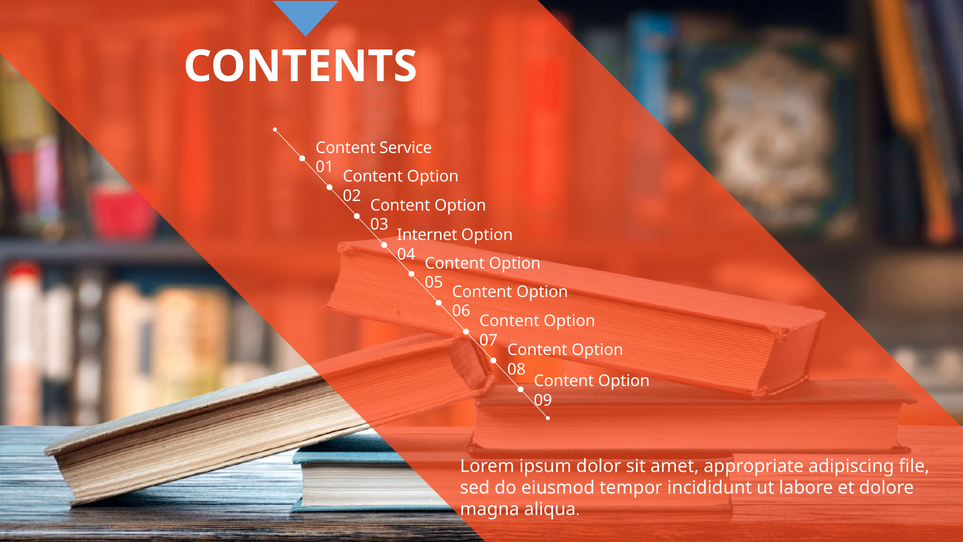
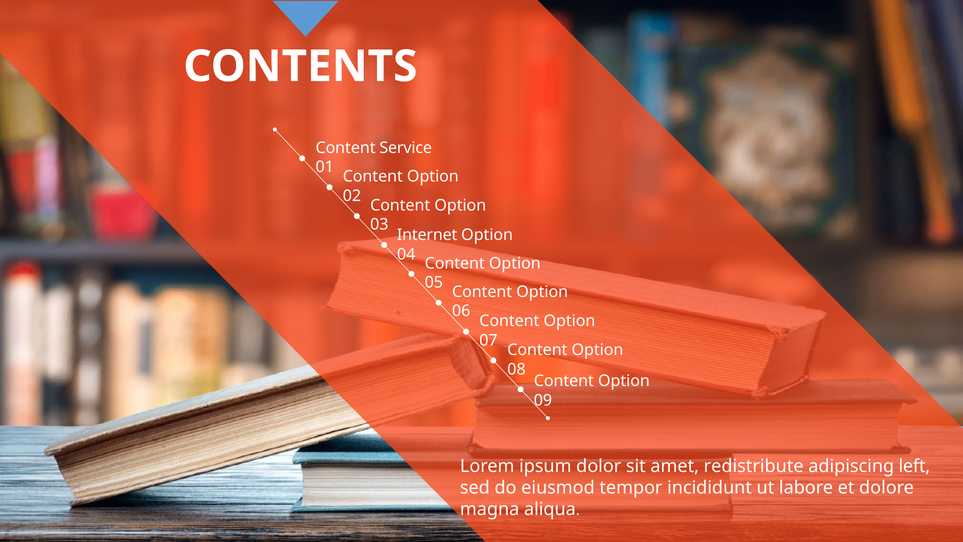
appropriate: appropriate -> redistribute (754, 466)
file: file -> left (914, 466)
